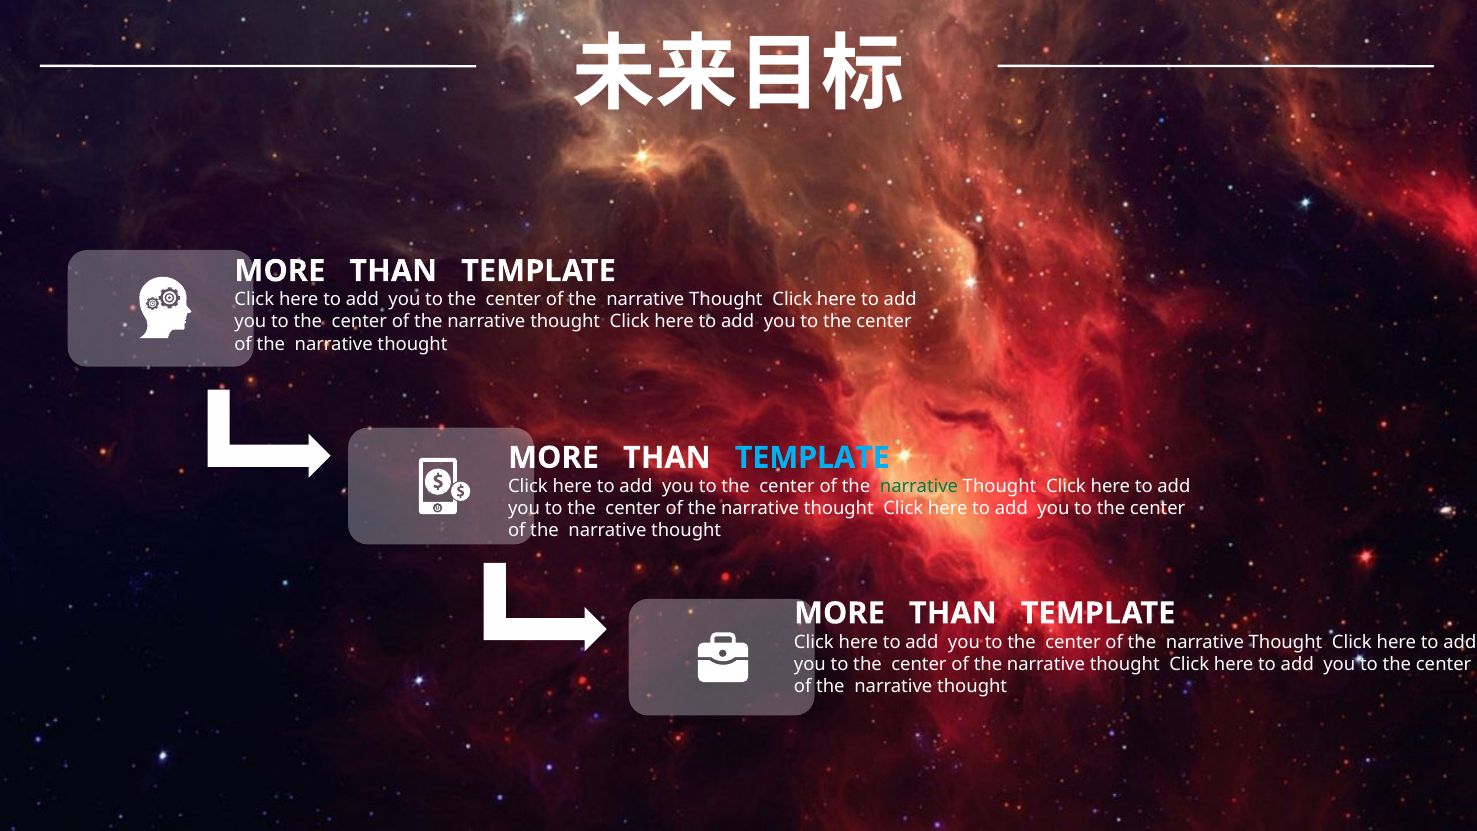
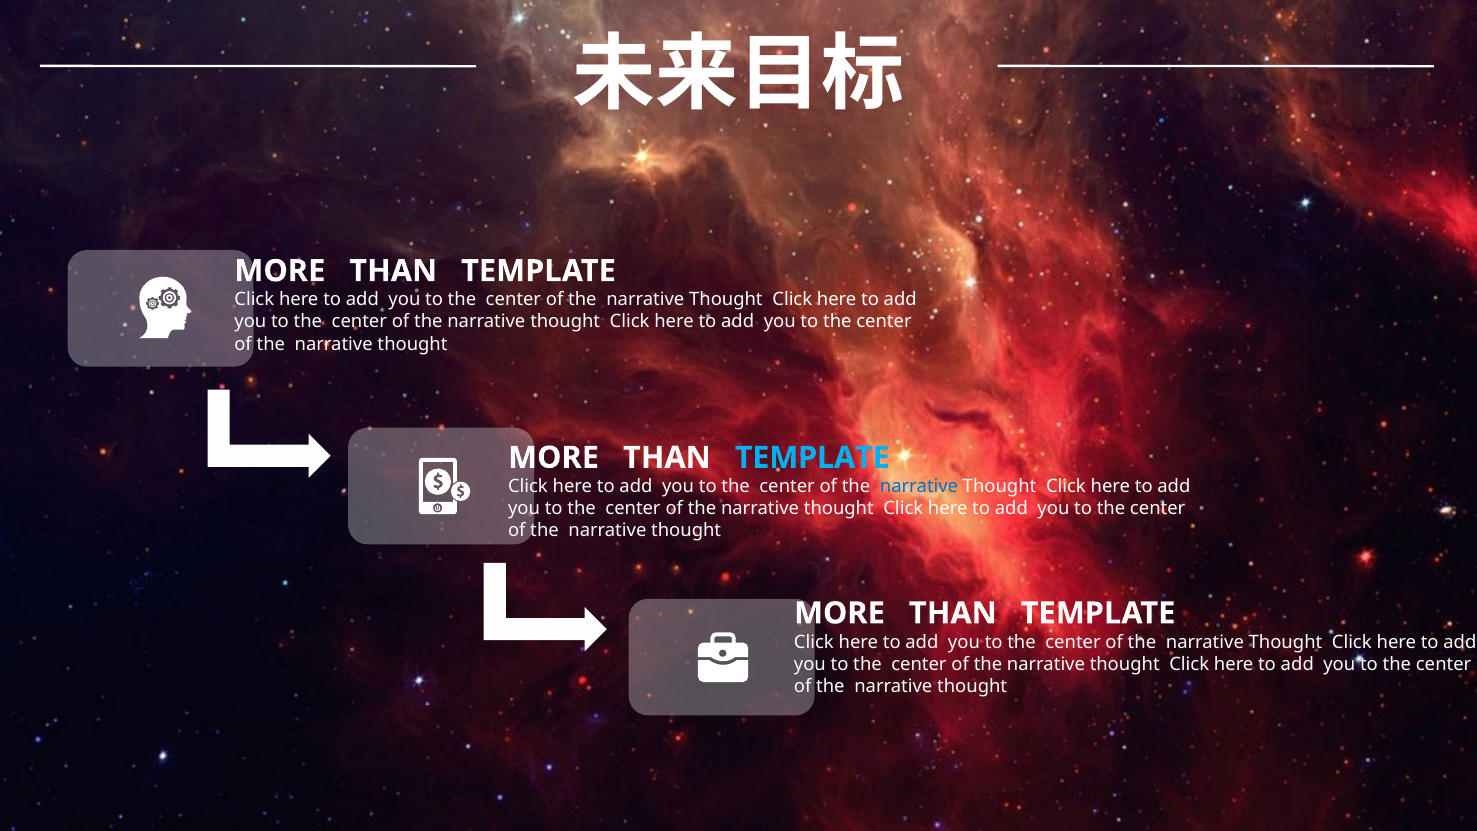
narrative colour: green -> blue (919, 486)
